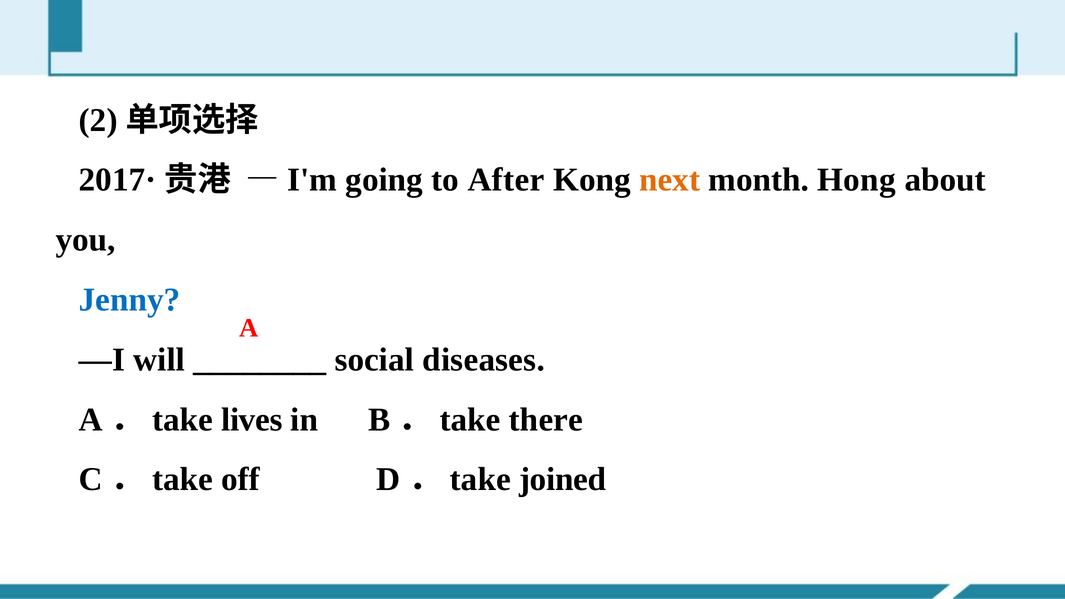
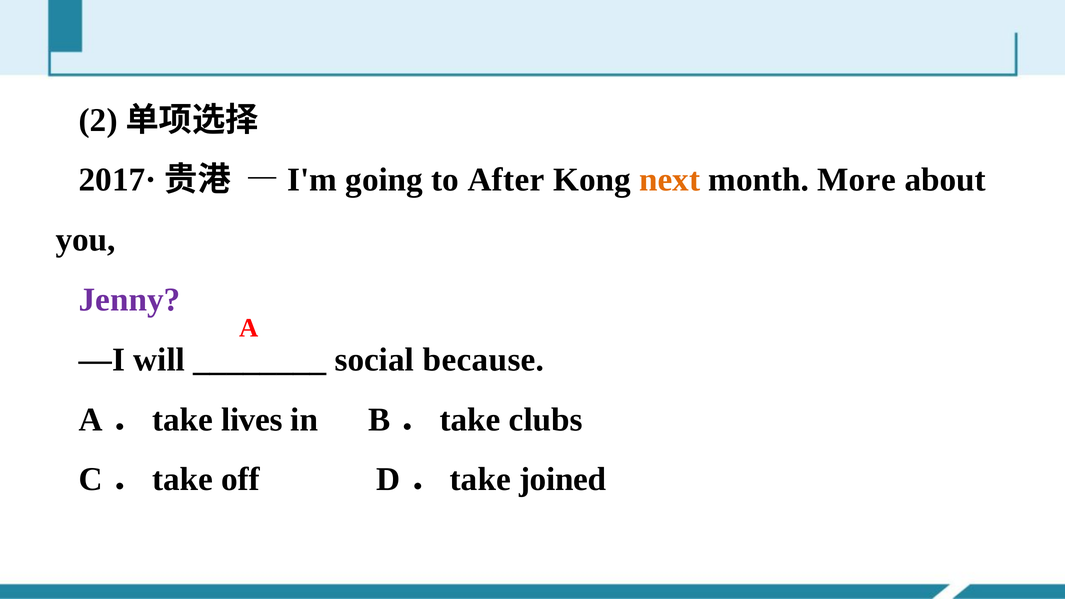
Hong: Hong -> More (857, 180)
Jenny colour: blue -> purple (130, 300)
diseases: diseases -> because (484, 360)
there: there -> clubs (546, 420)
